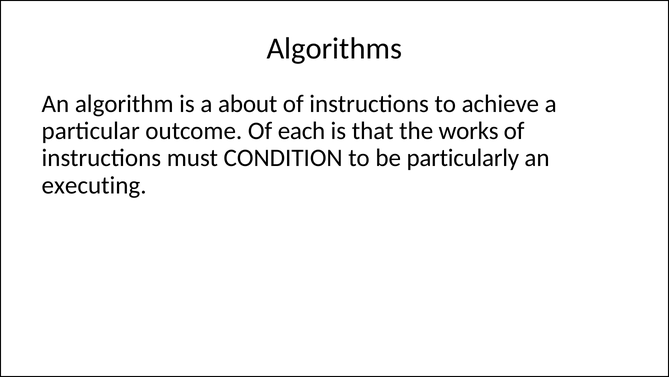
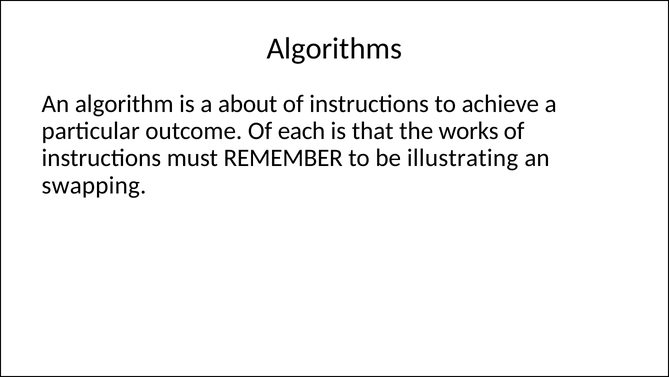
CONDITION: CONDITION -> REMEMBER (283, 158)
particularly: particularly -> illustrating (463, 158)
executing: executing -> swapping (94, 185)
